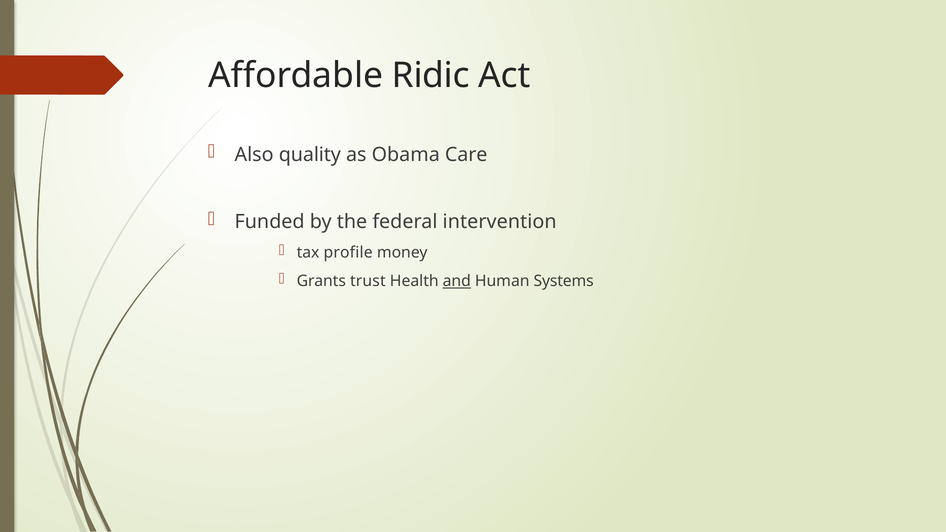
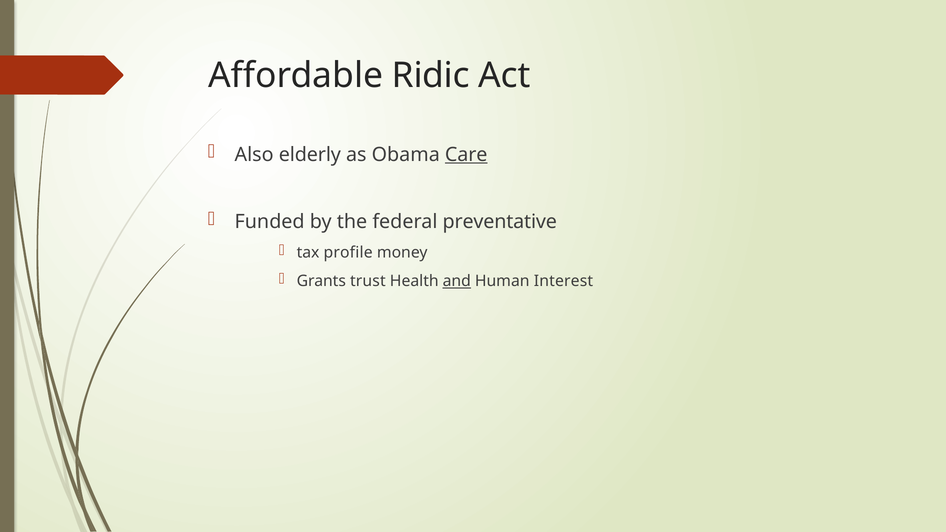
quality: quality -> elderly (310, 155)
Care underline: none -> present (466, 155)
intervention: intervention -> preventative (500, 222)
Systems: Systems -> Interest (563, 281)
